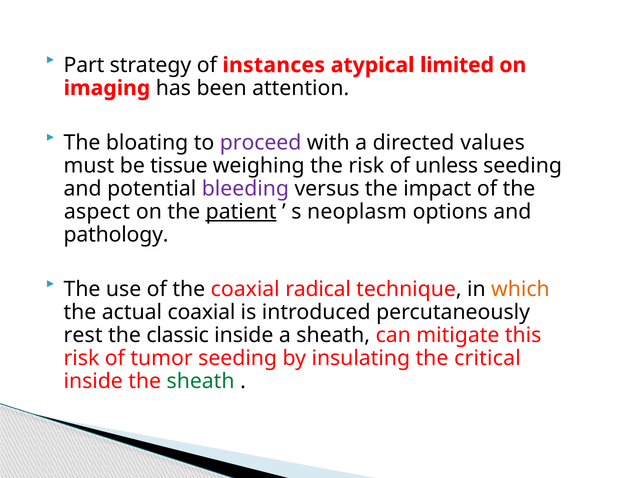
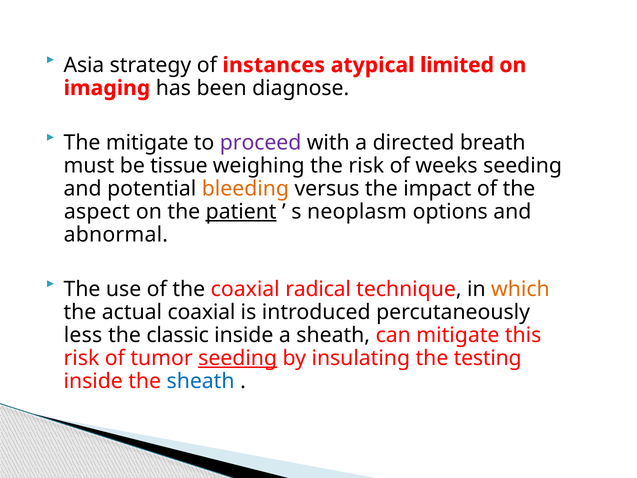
Part: Part -> Asia (84, 65)
attention: attention -> diagnose (301, 88)
The bloating: bloating -> mitigate (147, 143)
values: values -> breath (493, 143)
unless: unless -> weeks (447, 166)
bleeding colour: purple -> orange (245, 189)
pathology: pathology -> abnormal (116, 234)
rest: rest -> less (83, 335)
seeding underline: none -> present (238, 358)
critical: critical -> testing (488, 358)
sheath colour: green -> blue (201, 381)
